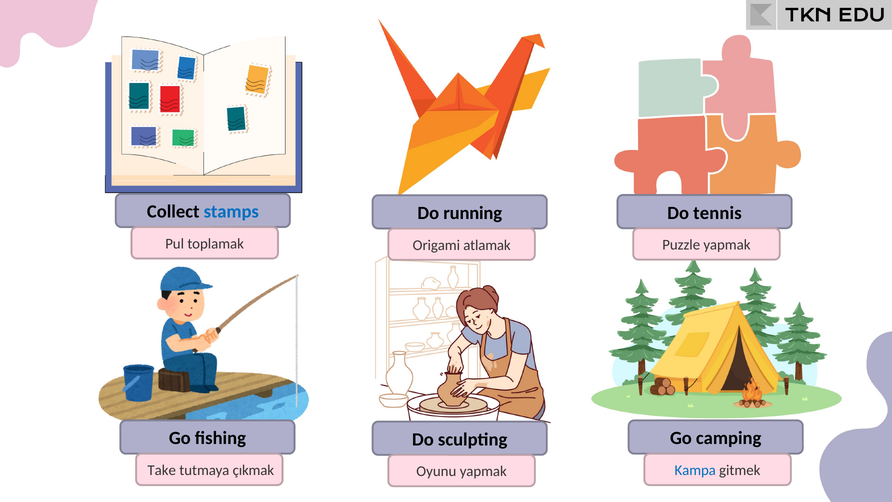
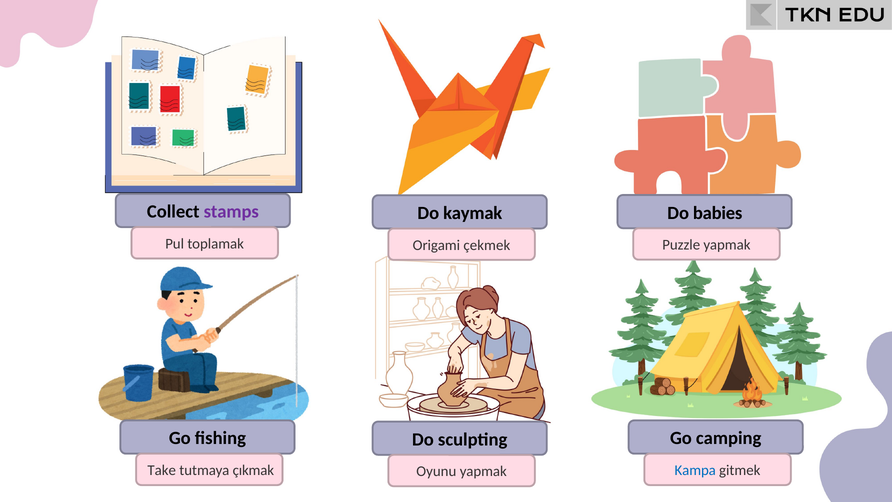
stamps colour: blue -> purple (231, 212)
tennis: tennis -> babies (718, 213)
running: running -> kaymak (473, 213)
atlamak: atlamak -> çekmek (487, 245)
